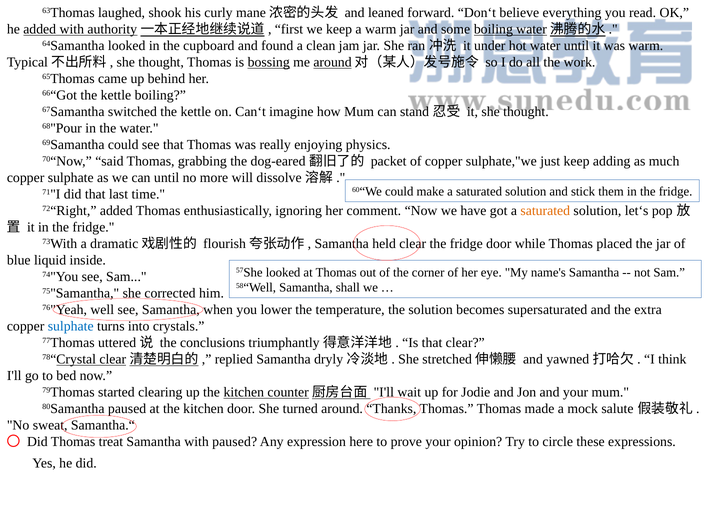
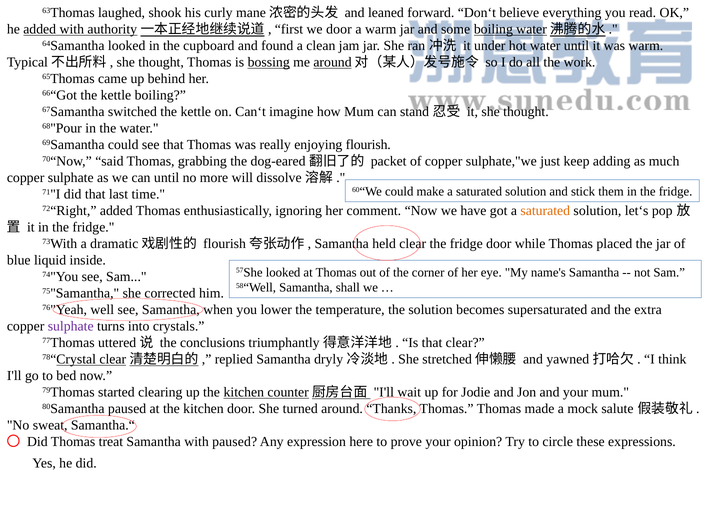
we keep: keep -> door (339, 29)
physics: physics -> flourish (368, 145)
sulphate colour: blue -> purple (71, 326)
